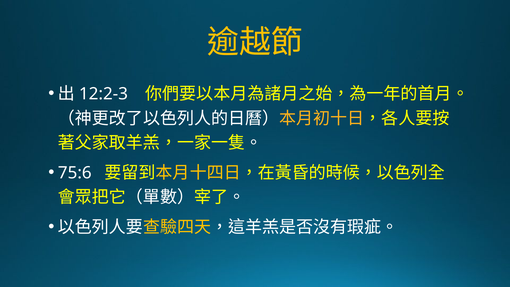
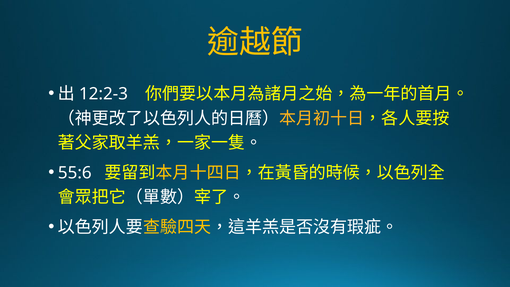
75:6: 75:6 -> 55:6 (75, 173)
